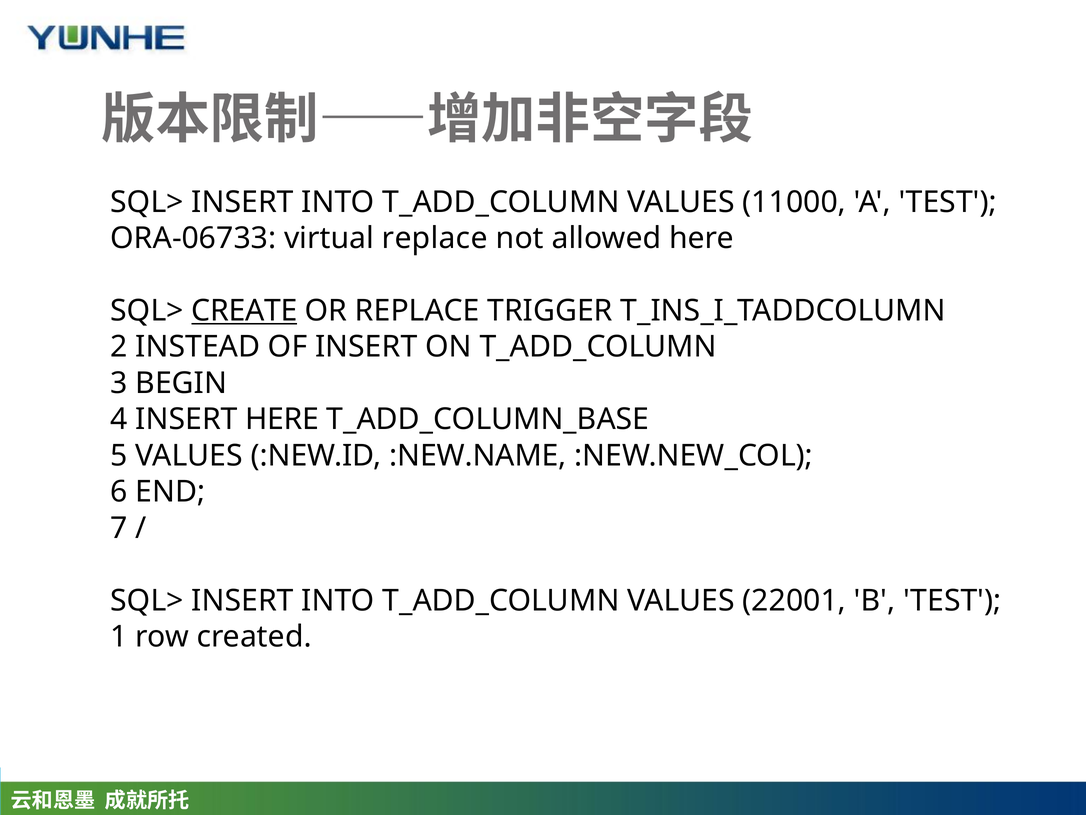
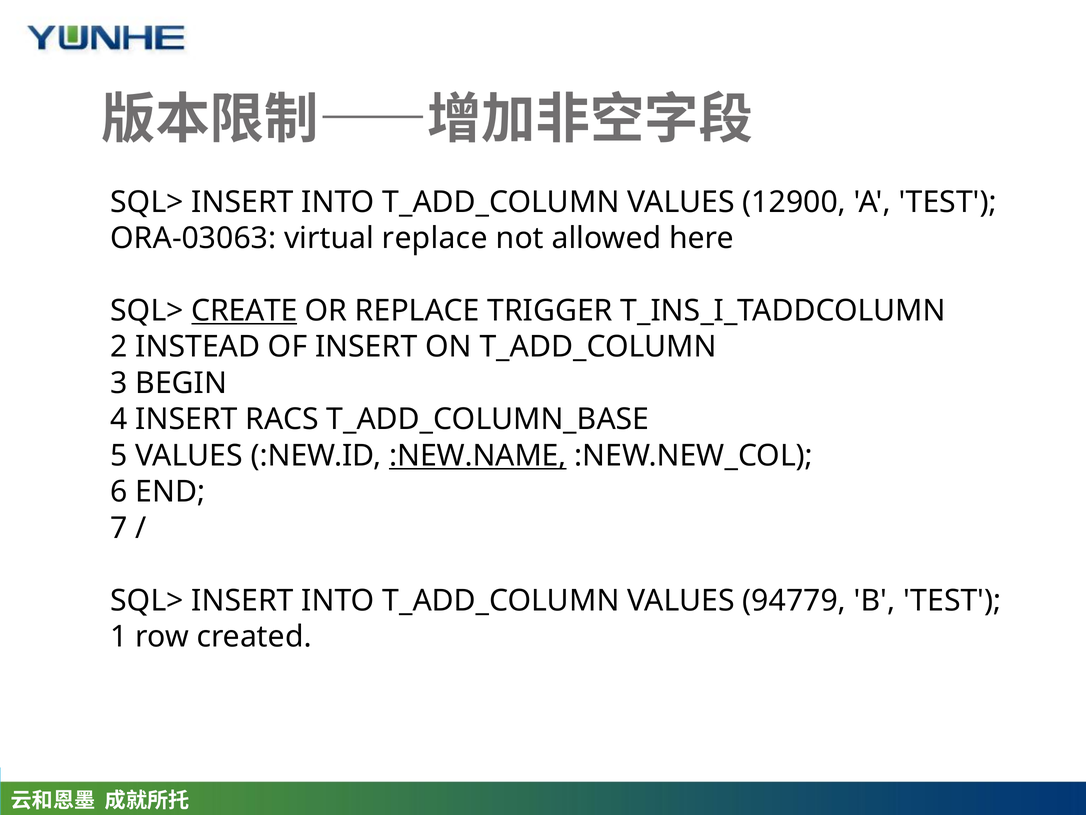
11000: 11000 -> 12900 (794, 202)
ORA-06733: ORA-06733 -> ORA-03063 (193, 238)
INSERT HERE: HERE -> RACS (282, 419)
:NEW.NAME underline: none -> present (478, 455)
22001: 22001 -> 94779 (794, 600)
